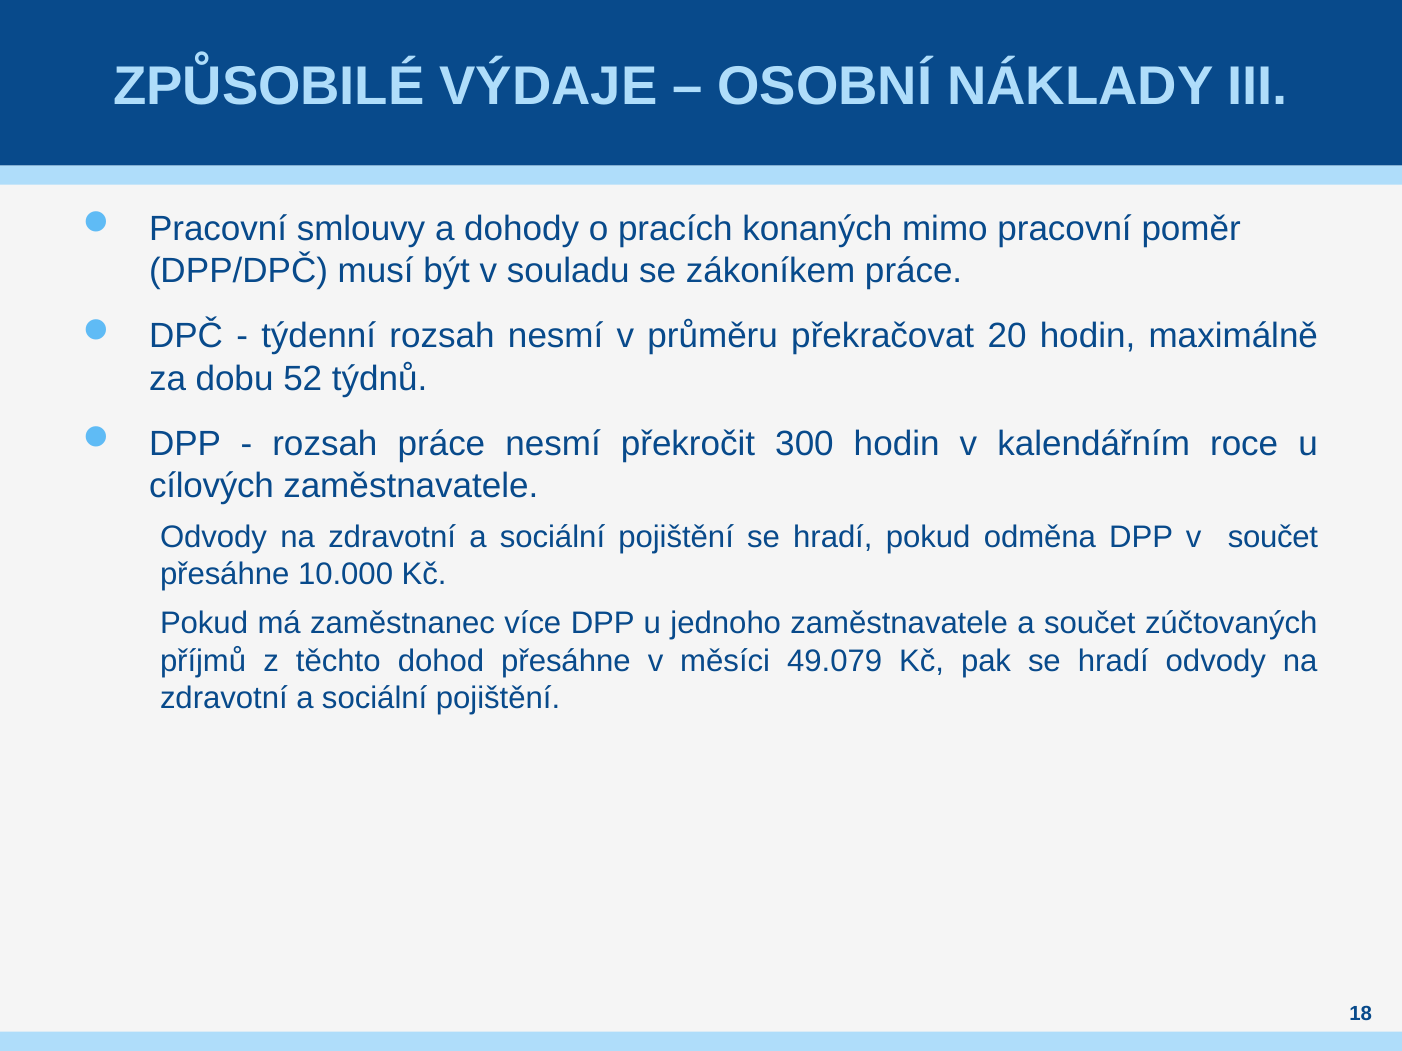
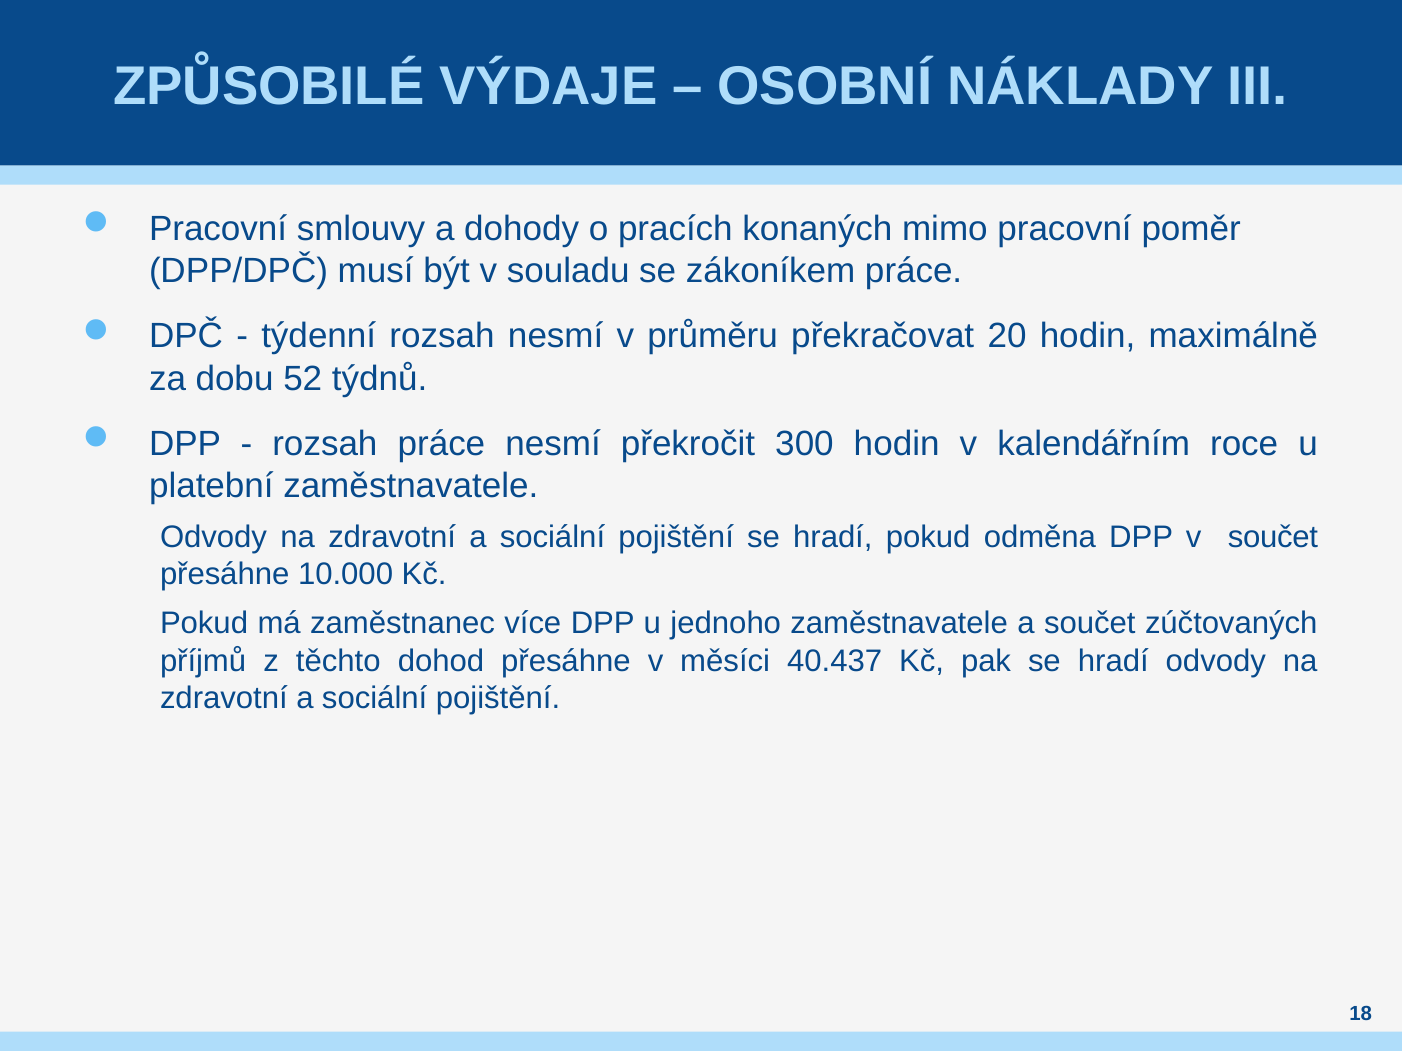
cílových: cílových -> platební (211, 486)
49.079: 49.079 -> 40.437 (835, 661)
